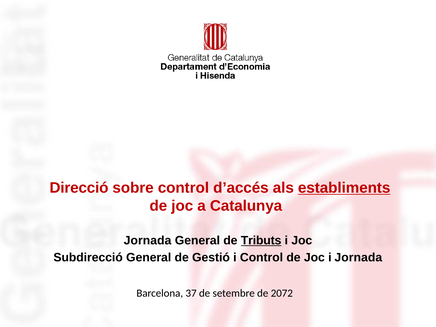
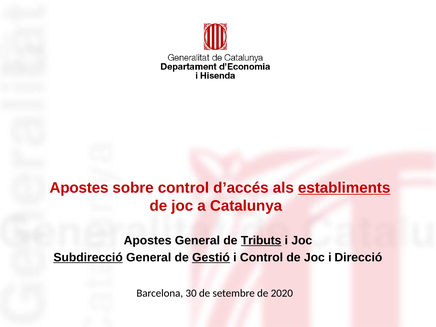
Direcció: Direcció -> Apostes (79, 188)
Jornada: Jornada -> Apostes (148, 240)
Subdirecció underline: none -> present (88, 257)
Gestió underline: none -> present (211, 257)
i Jornada: Jornada -> Direcció (358, 257)
37: 37 -> 30 (191, 293)
2072: 2072 -> 2020 (282, 293)
